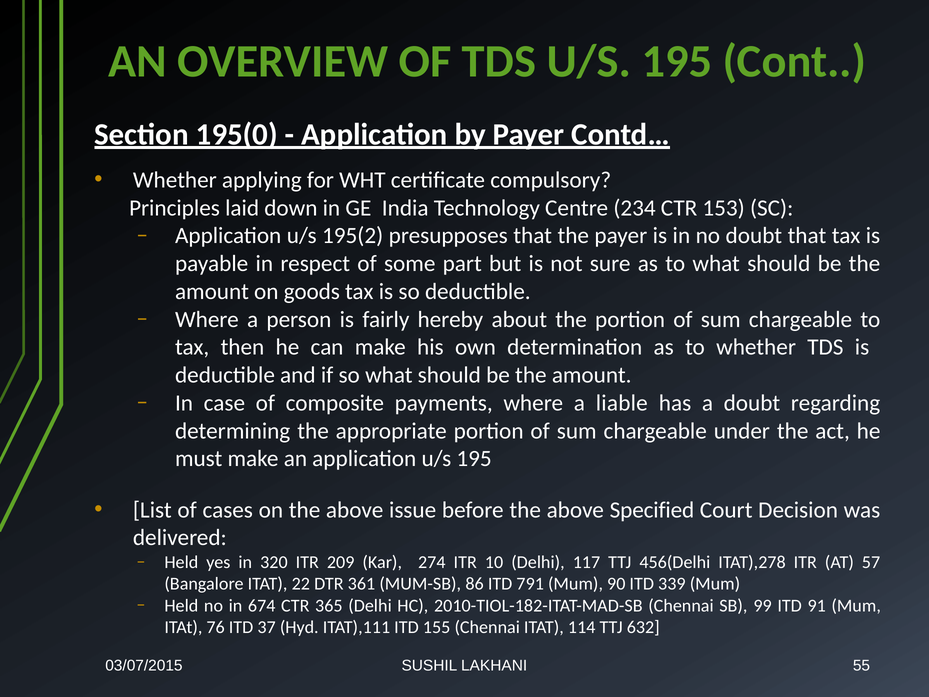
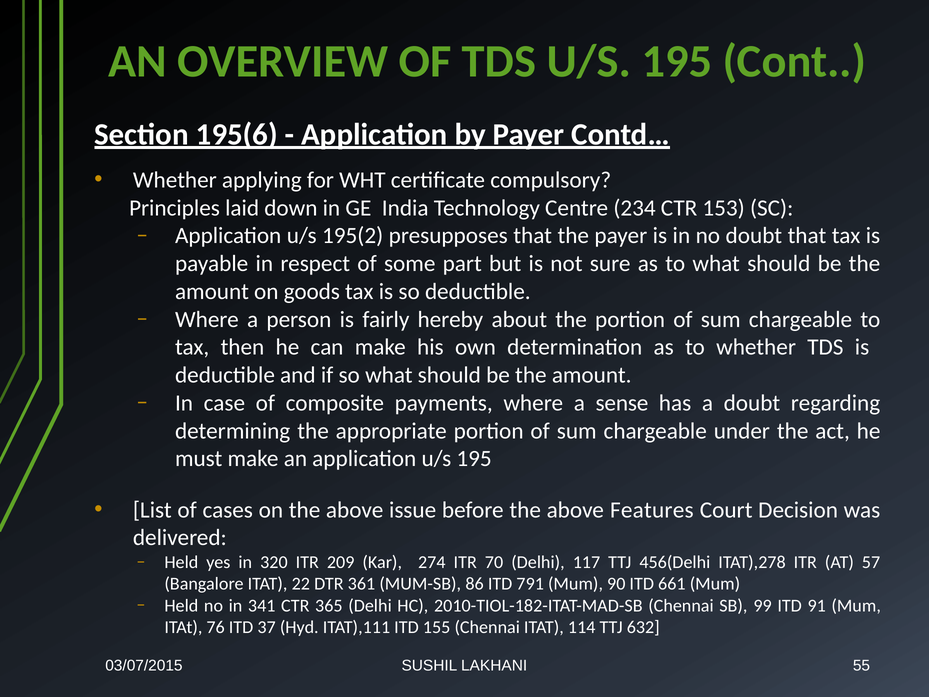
195(0: 195(0 -> 195(6 (237, 134)
liable: liable -> sense (622, 403)
Specified: Specified -> Features (652, 510)
10: 10 -> 70 (494, 562)
339: 339 -> 661 (672, 584)
674: 674 -> 341 (262, 605)
